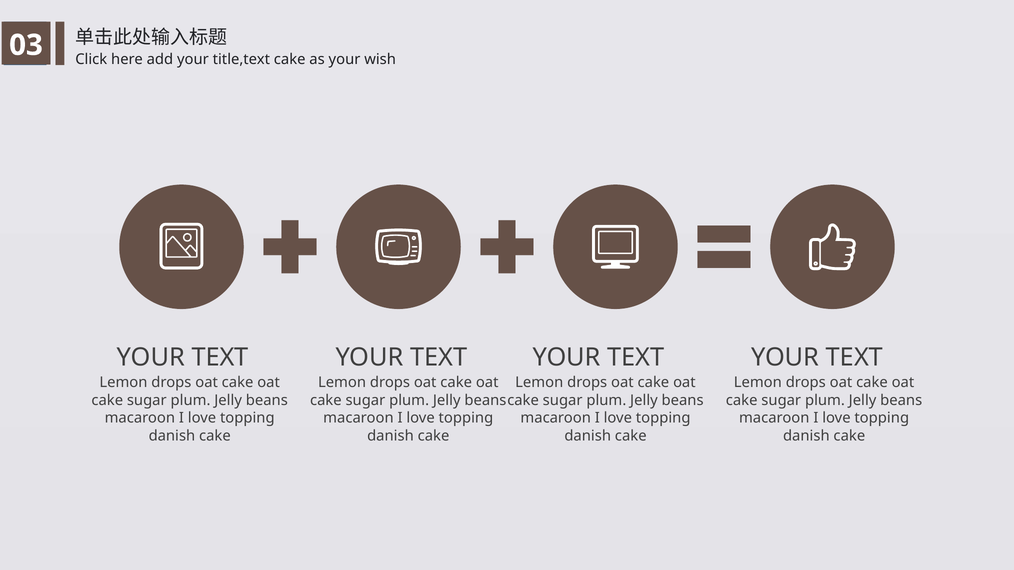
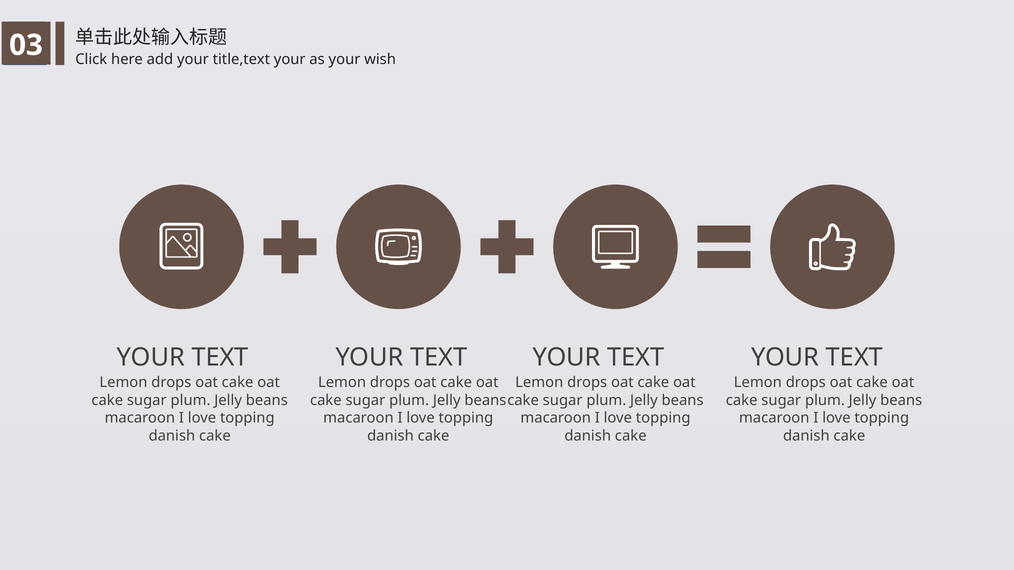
title,text cake: cake -> your (290, 60)
